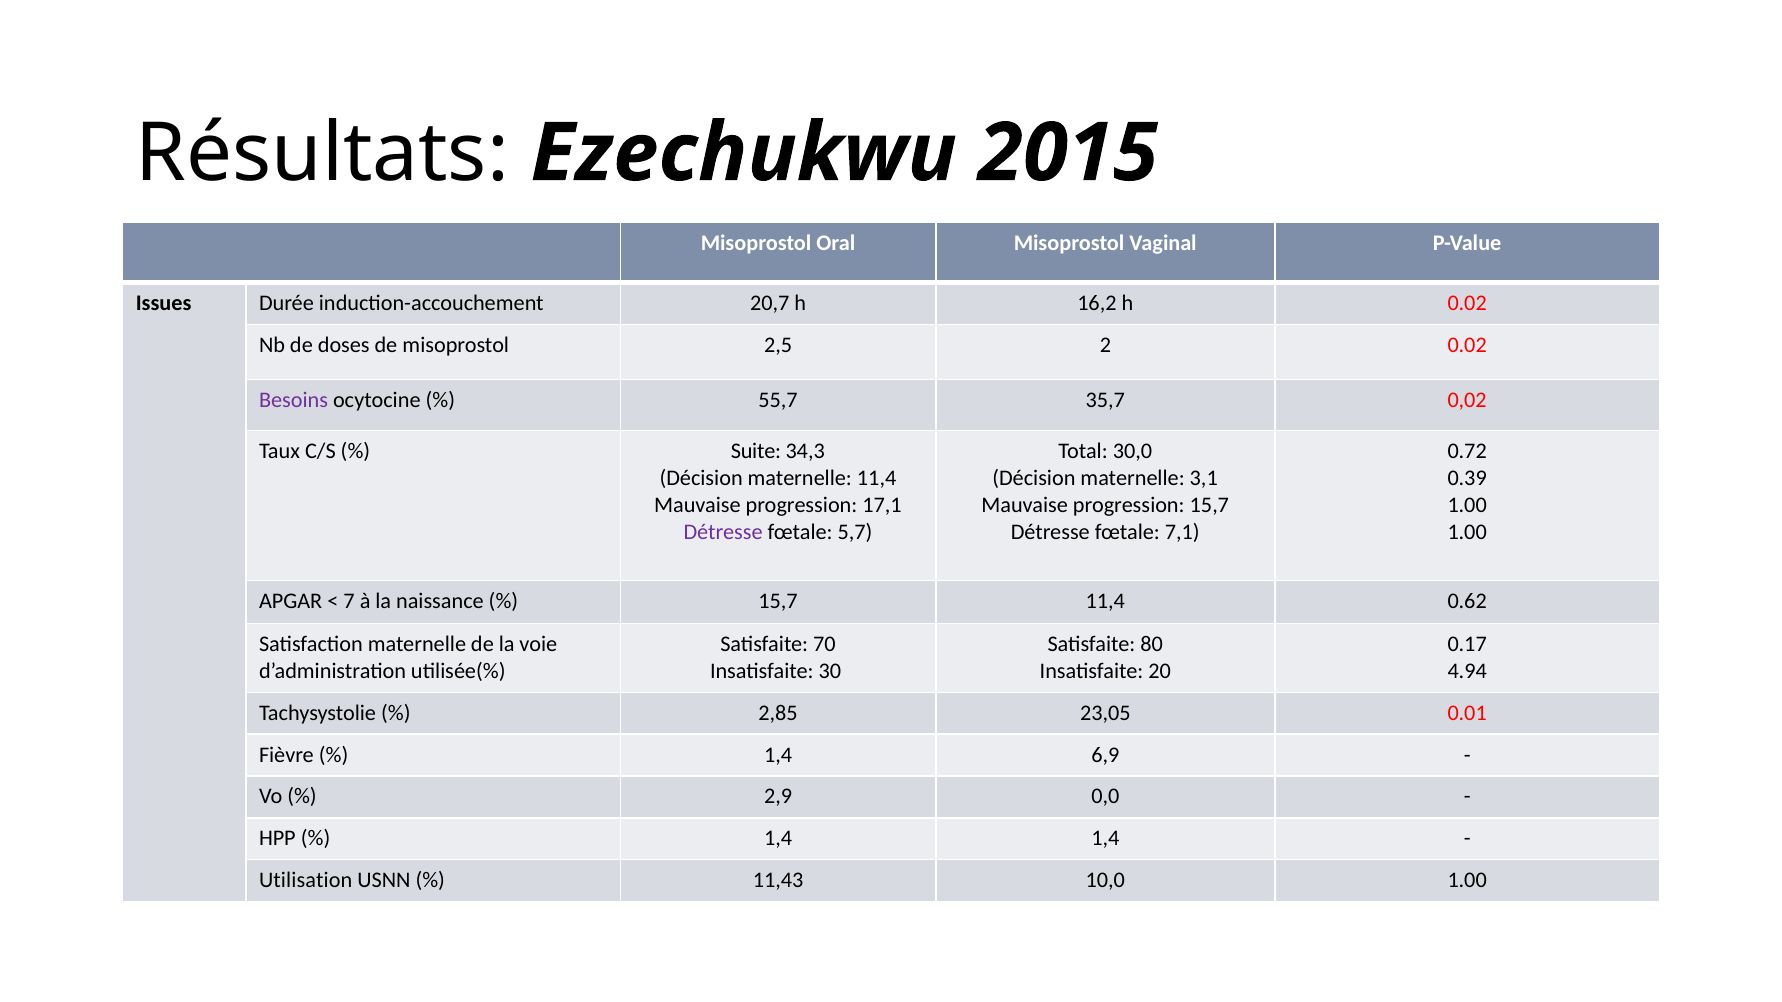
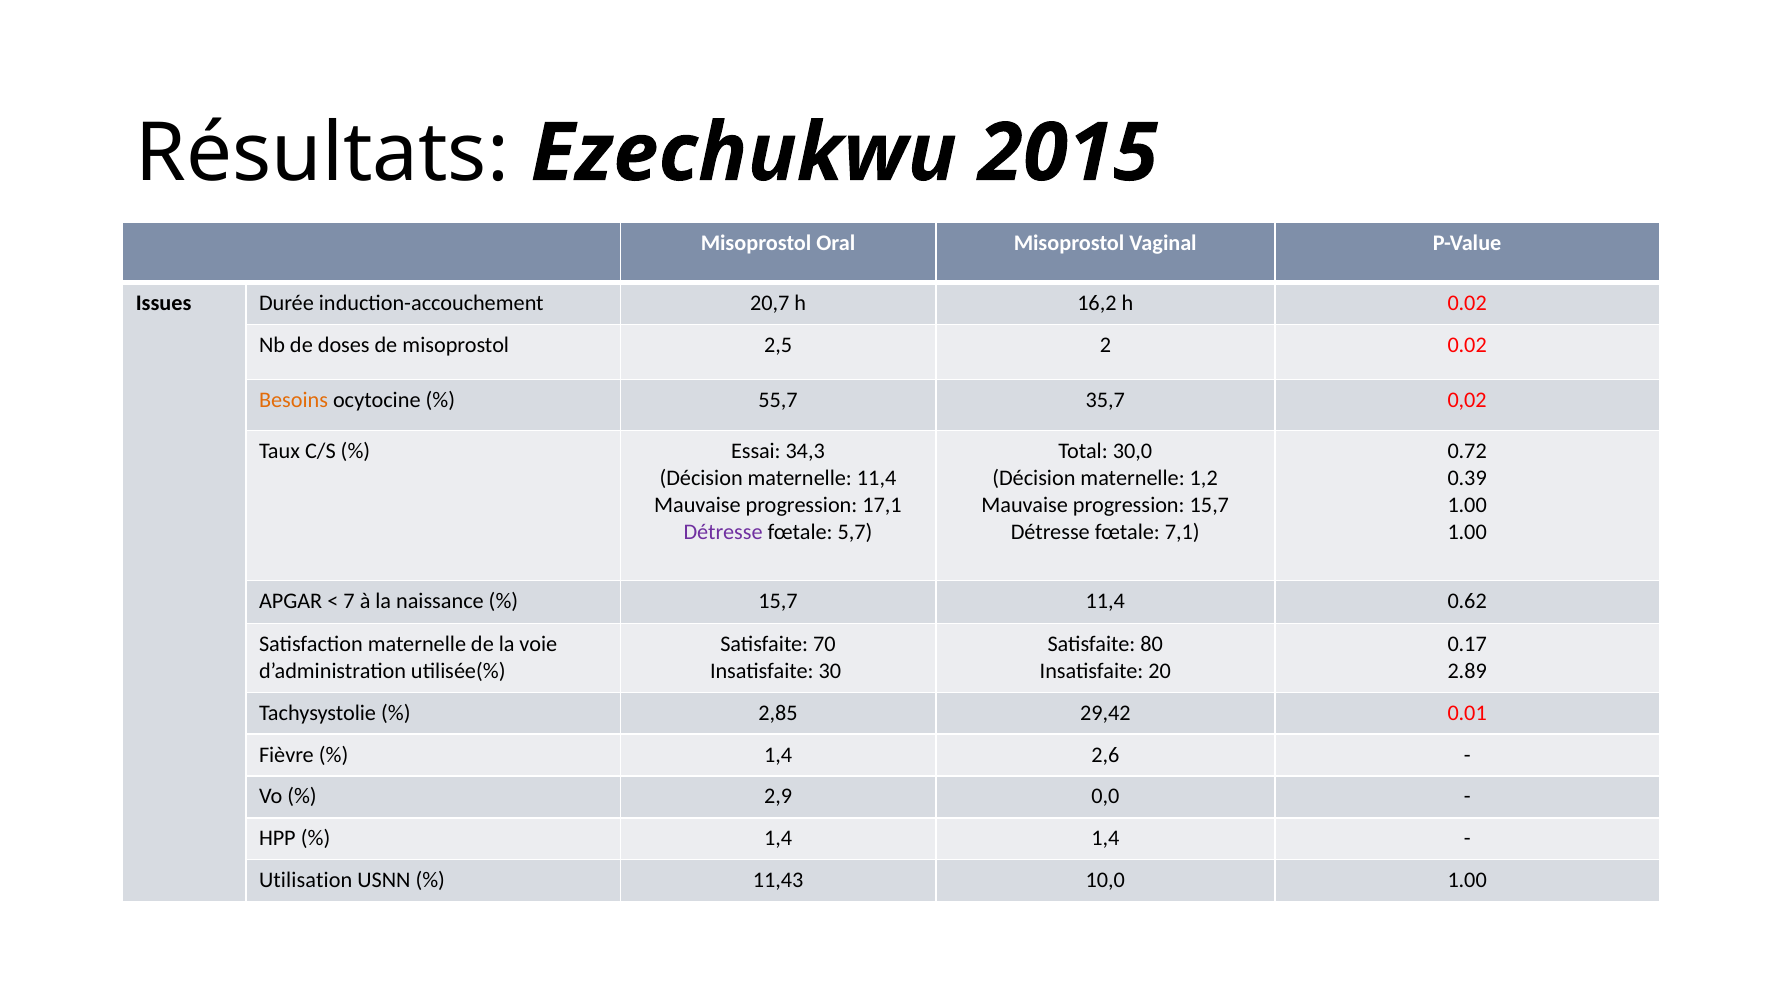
Besoins colour: purple -> orange (294, 400)
Suite: Suite -> Essai (756, 451)
3,1: 3,1 -> 1,2 (1204, 478)
4.94: 4.94 -> 2.89 (1467, 671)
23,05: 23,05 -> 29,42 (1105, 713)
6,9: 6,9 -> 2,6 (1105, 755)
